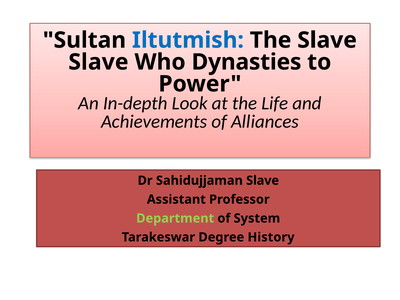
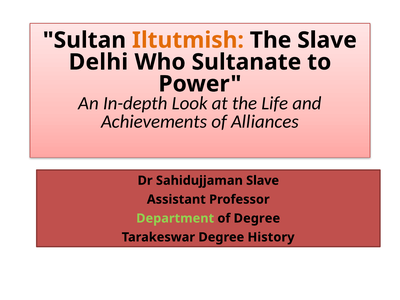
Iltutmish colour: blue -> orange (188, 40)
Slave: Slave -> Delhi (98, 62)
Dynasties: Dynasties -> Sultanate (246, 62)
of System: System -> Degree (257, 218)
